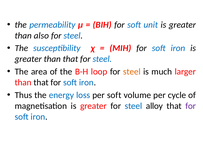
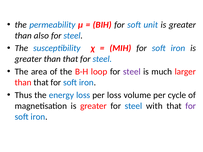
steel colour: orange -> purple (132, 72)
per soft: soft -> loss (114, 95)
alloy: alloy -> with (154, 106)
